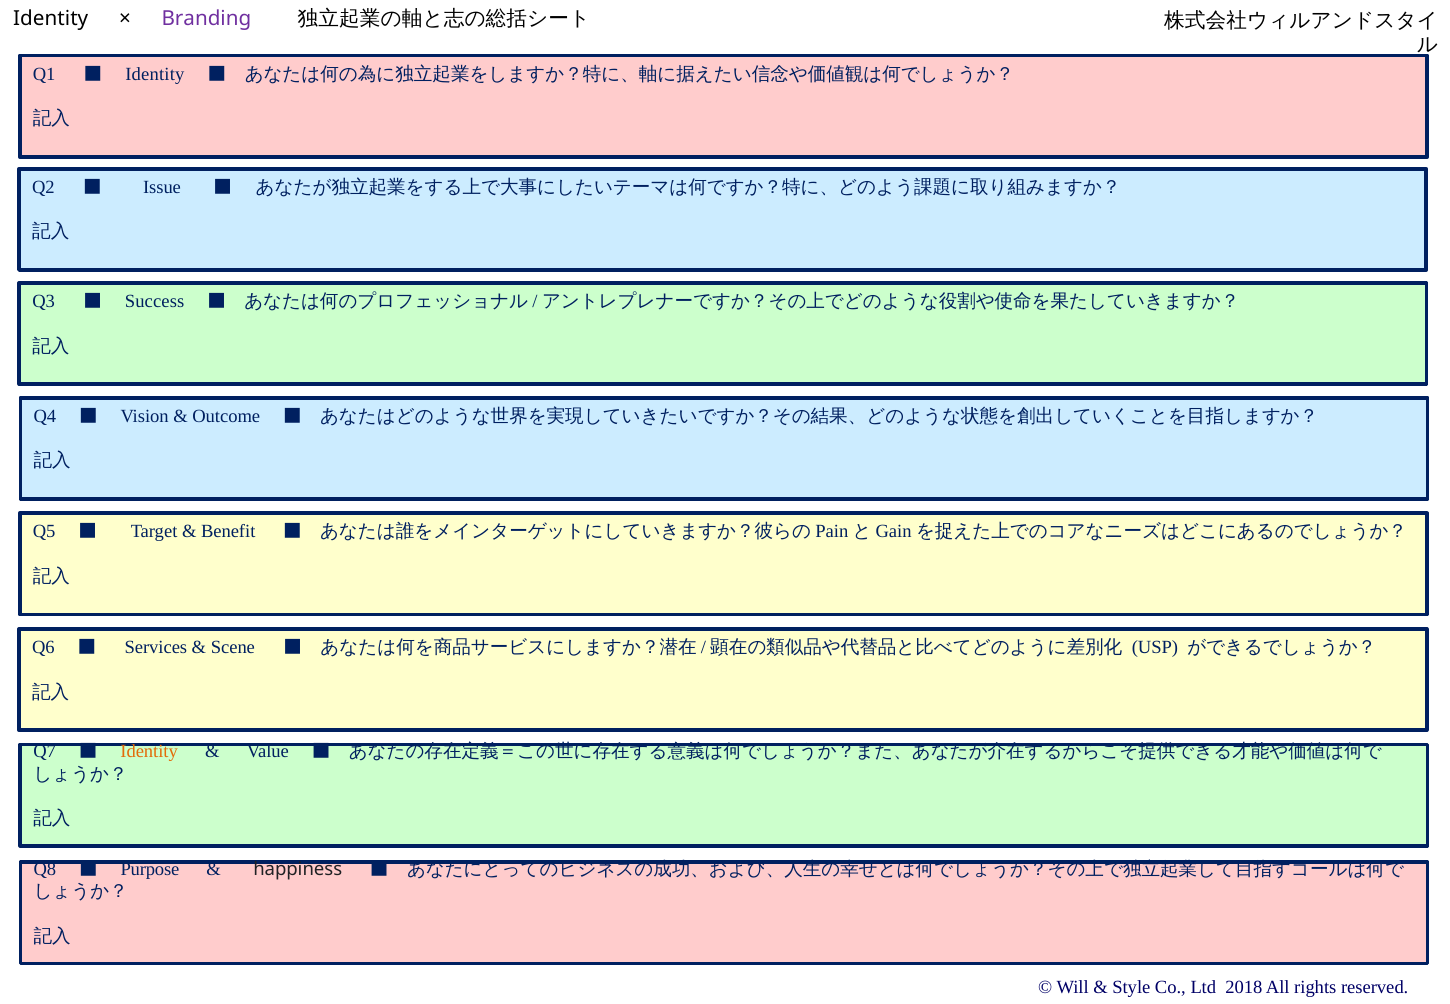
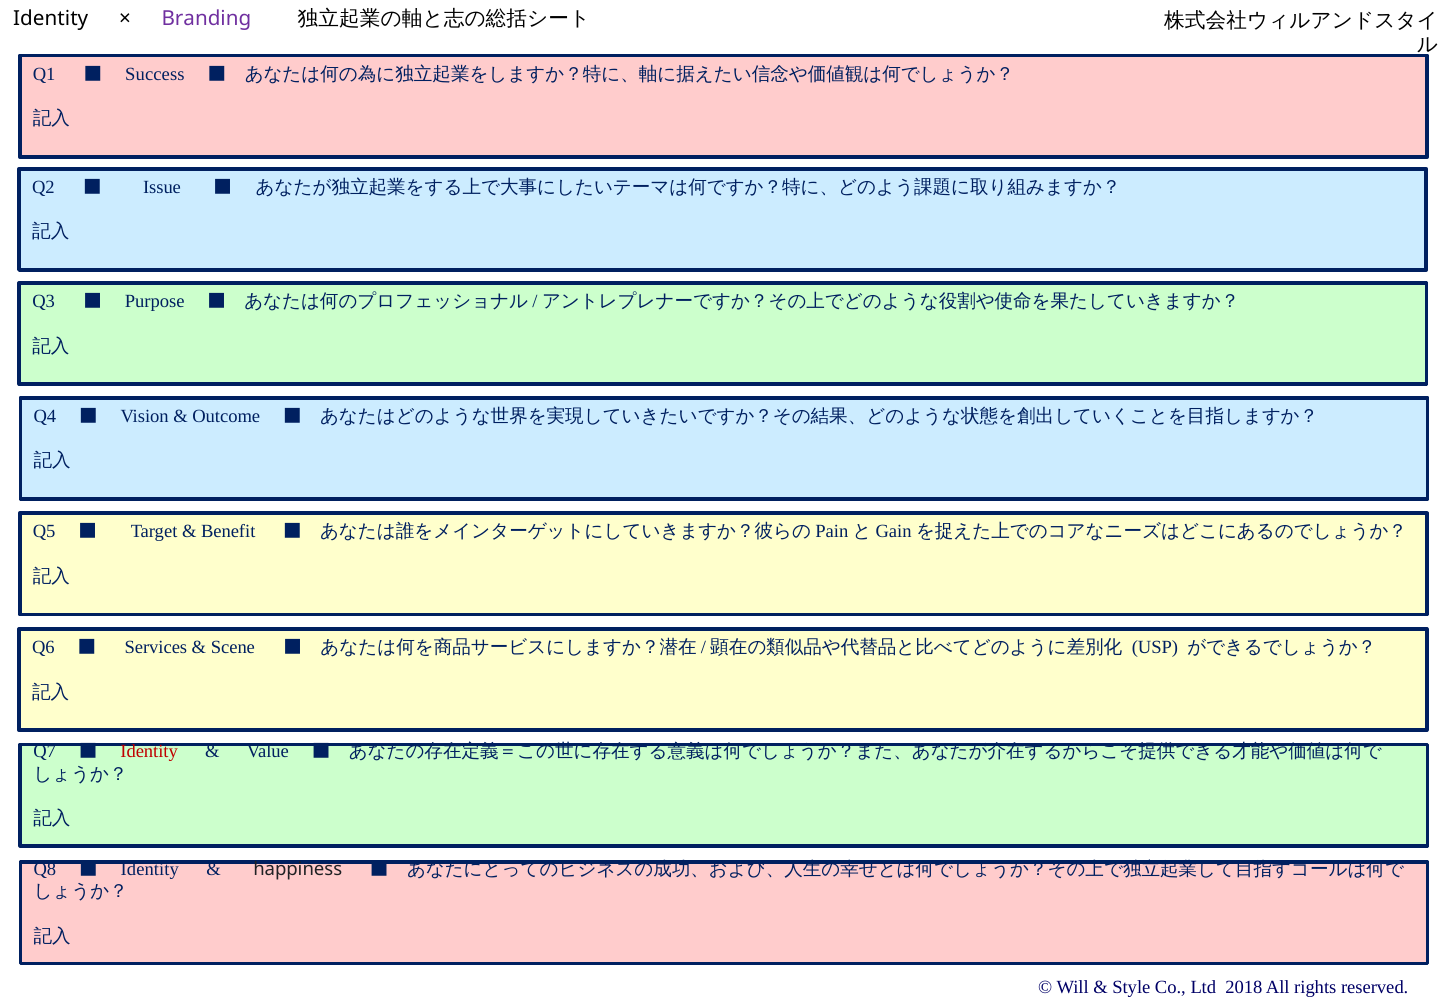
Identity: Identity -> Success (155, 74)
Success: Success -> Purpose (155, 301)
Identity colour: orange -> red (149, 752)
Purpose: Purpose -> Identity (150, 869)
